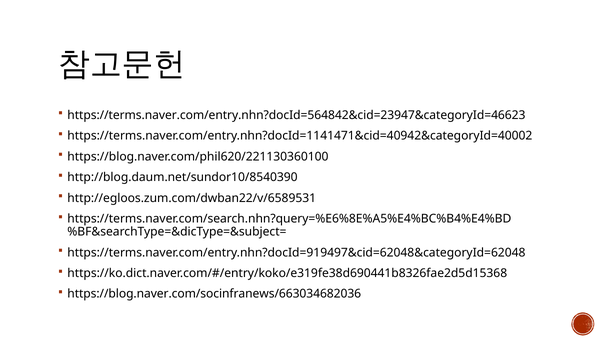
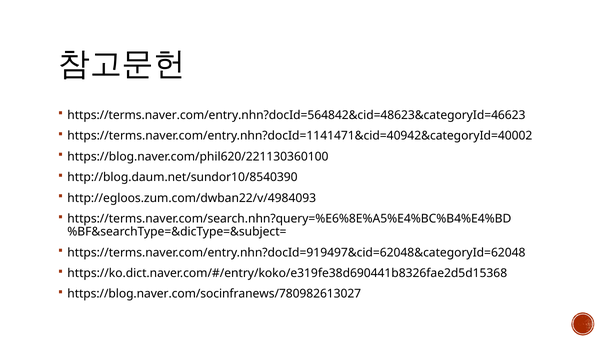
https://terms.naver.com/entry.nhn?docId=564842&cid=23947&categoryId=46623: https://terms.naver.com/entry.nhn?docId=564842&cid=23947&categoryId=46623 -> https://terms.naver.com/entry.nhn?docId=564842&cid=48623&categoryId=46623 (296, 115)
http://egloos.zum.com/dwban22/v/6589531: http://egloos.zum.com/dwban22/v/6589531 -> http://egloos.zum.com/dwban22/v/4984093 (192, 198)
https://blog.naver.com/socinfranews/663034682036: https://blog.naver.com/socinfranews/663034682036 -> https://blog.naver.com/socinfranews/780982613027 (214, 294)
